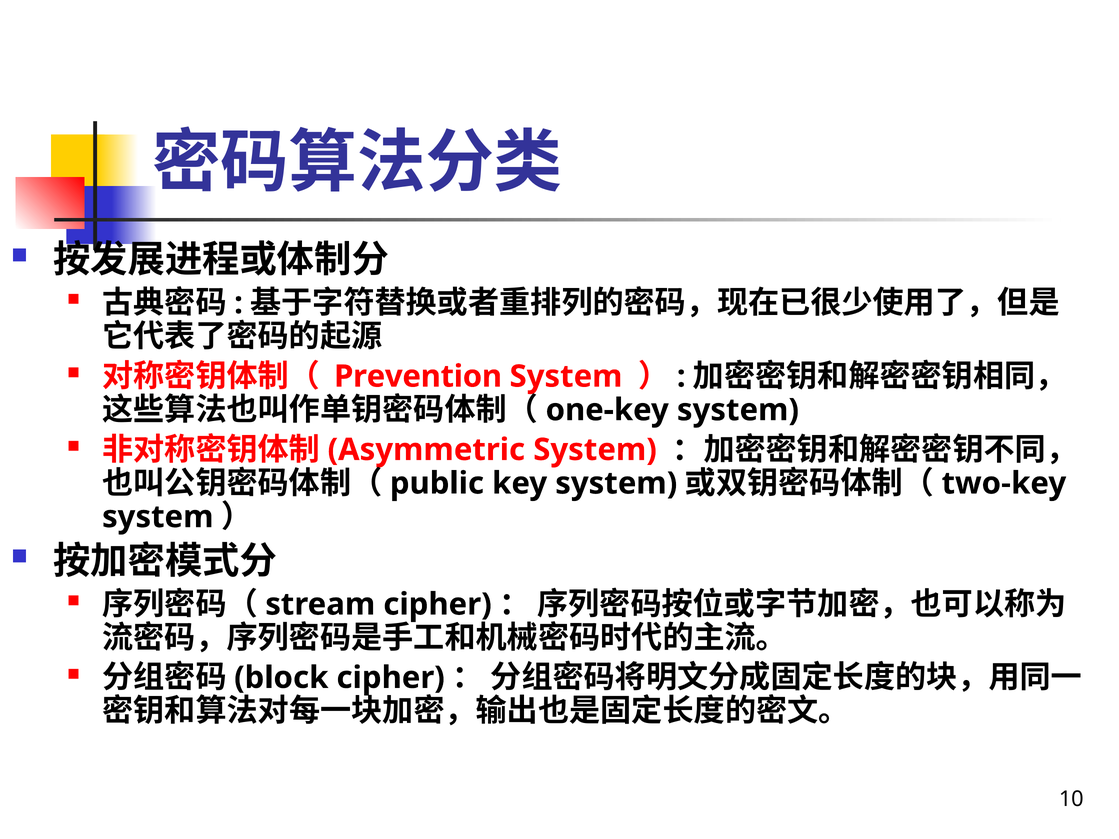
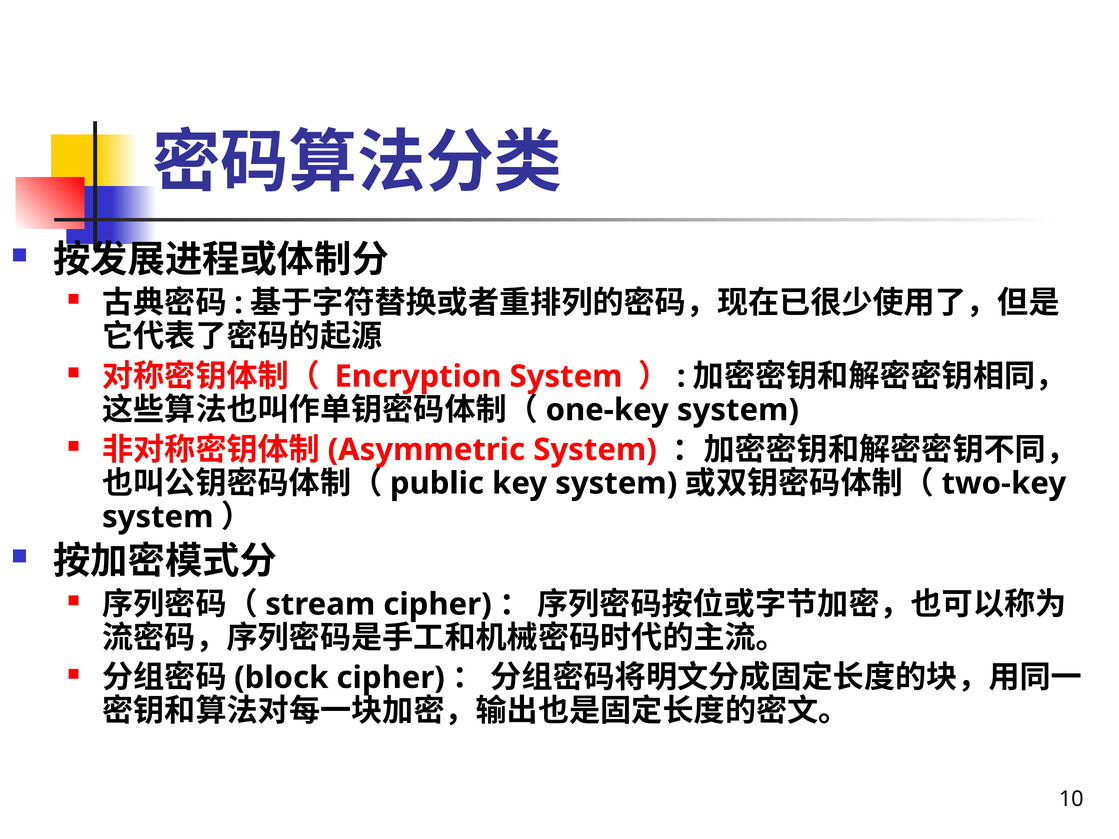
Prevention: Prevention -> Encryption (418, 377)
